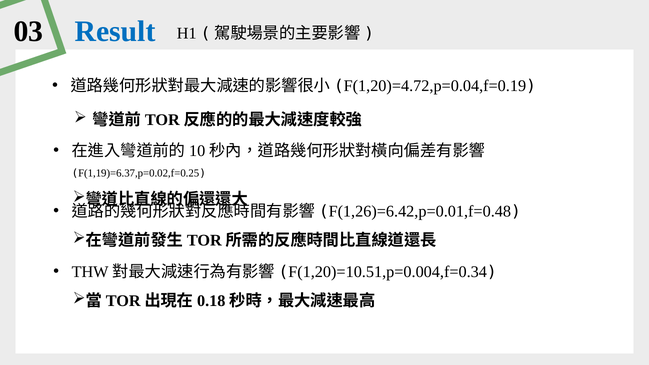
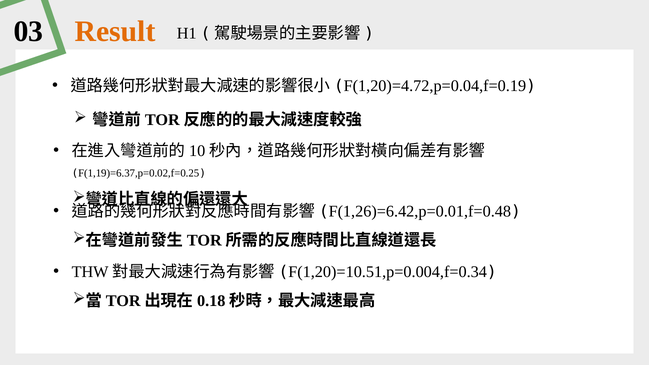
Result colour: blue -> orange (115, 31)
